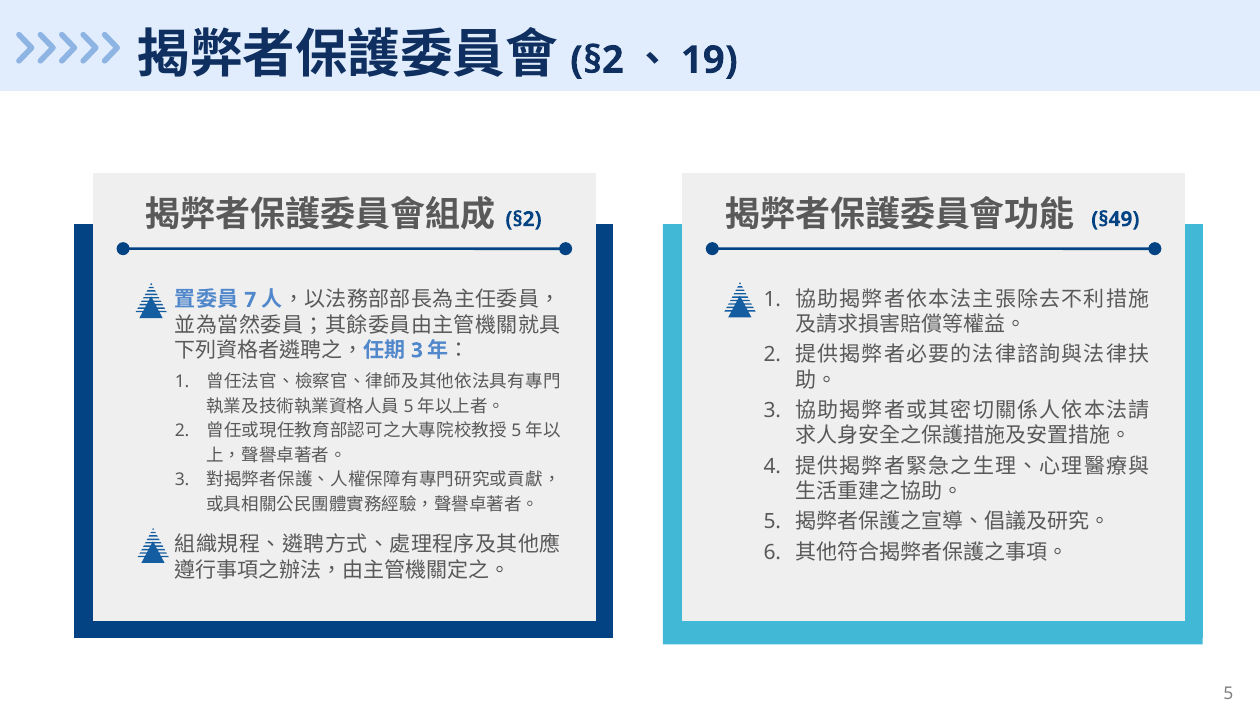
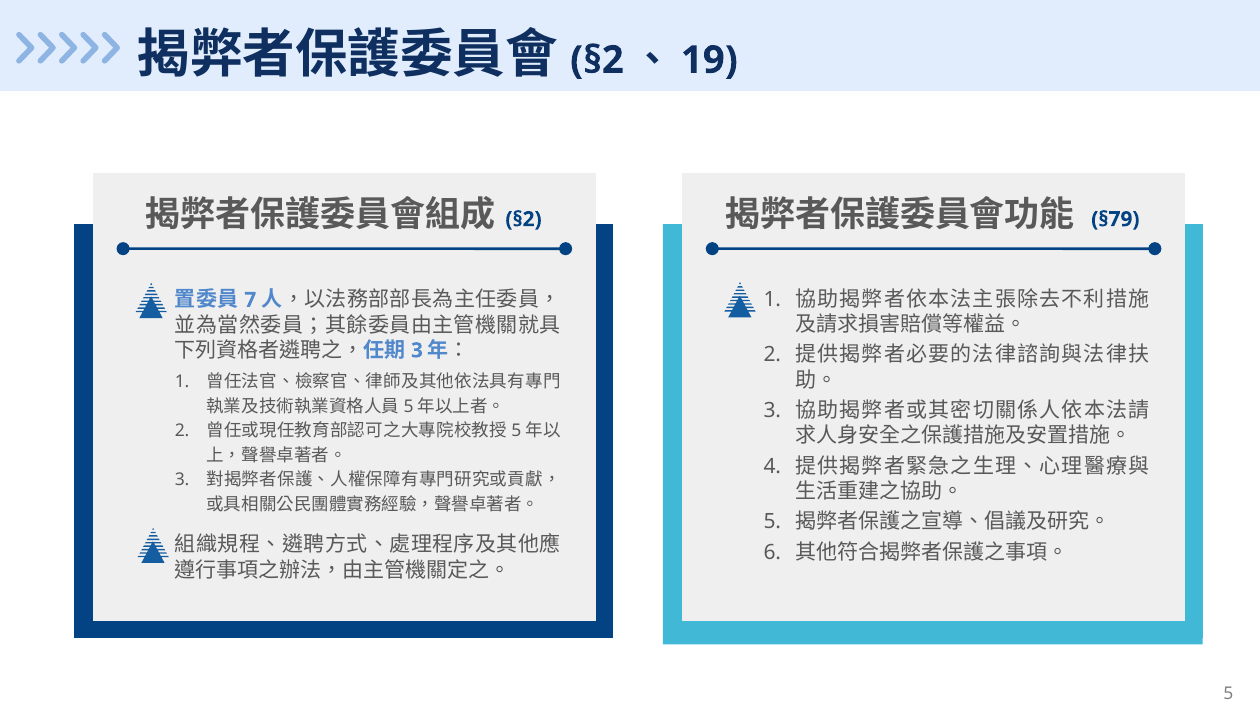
§49: §49 -> §79 (1115, 219)
